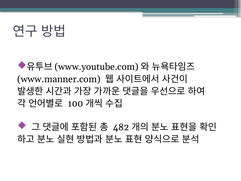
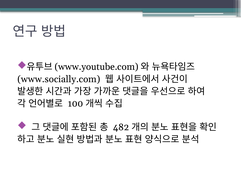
www.manner.com: www.manner.com -> www.socially.com (59, 79)
